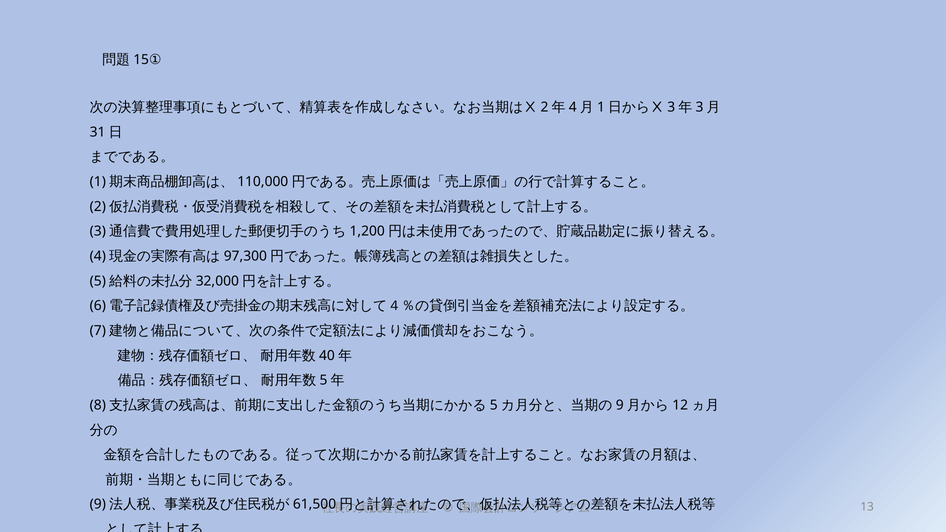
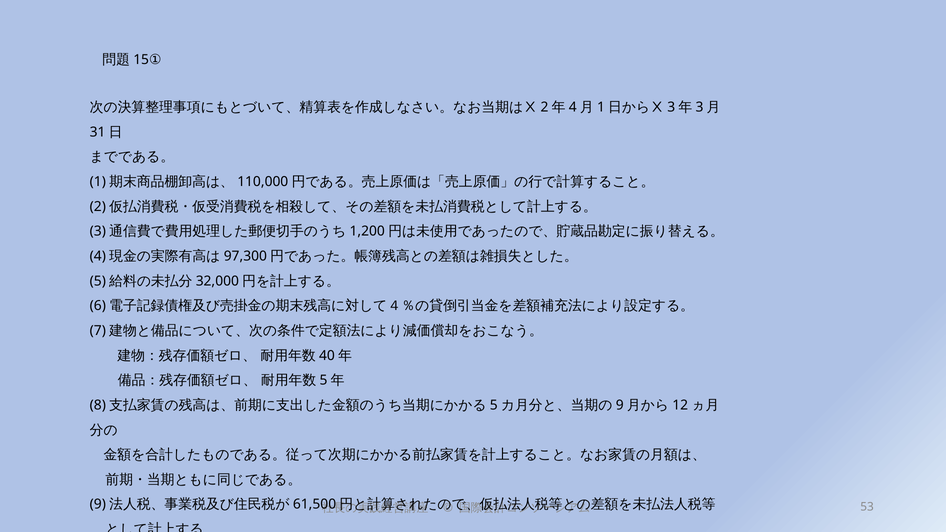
13: 13 -> 53 (867, 507)
